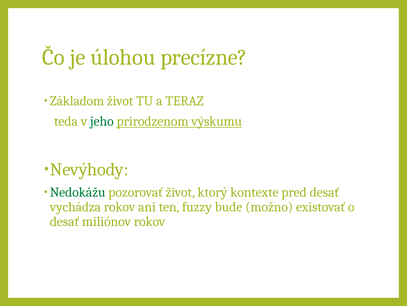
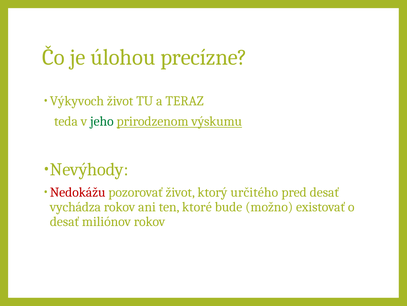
Základom: Základom -> Výkyvoch (77, 101)
Nedokážu colour: green -> red (78, 192)
kontexte: kontexte -> určitého (254, 192)
fuzzy: fuzzy -> ktoré (197, 207)
